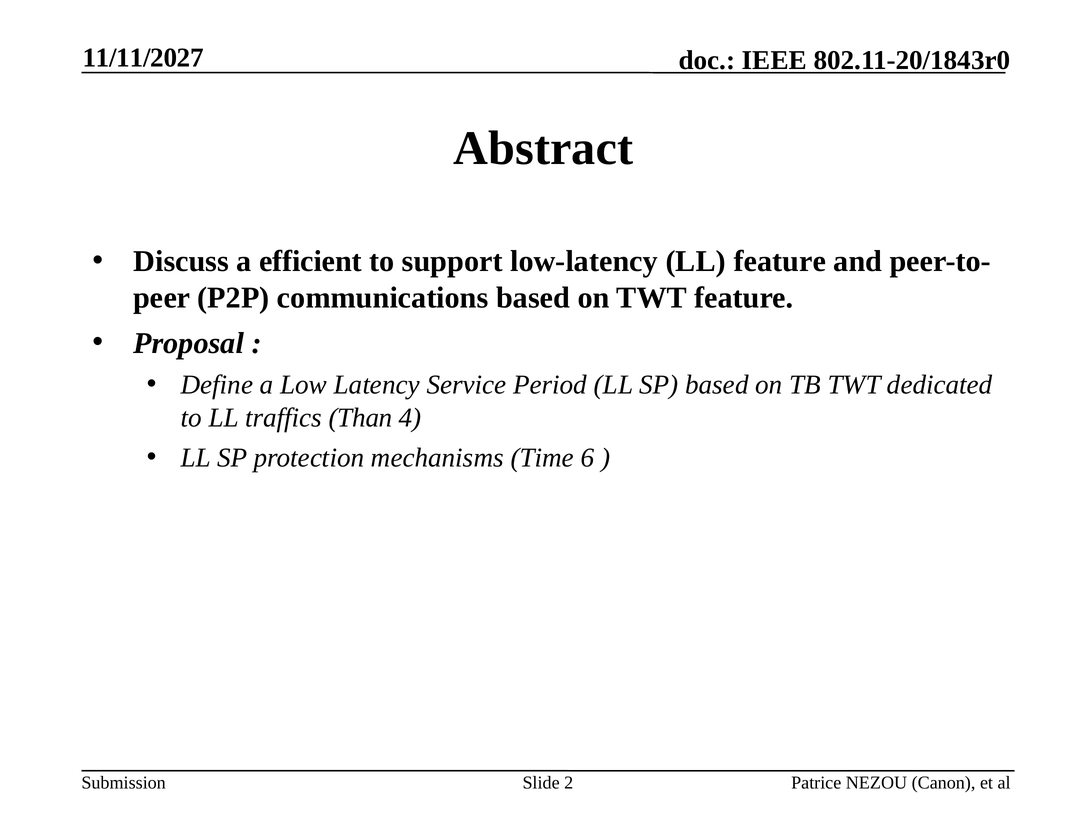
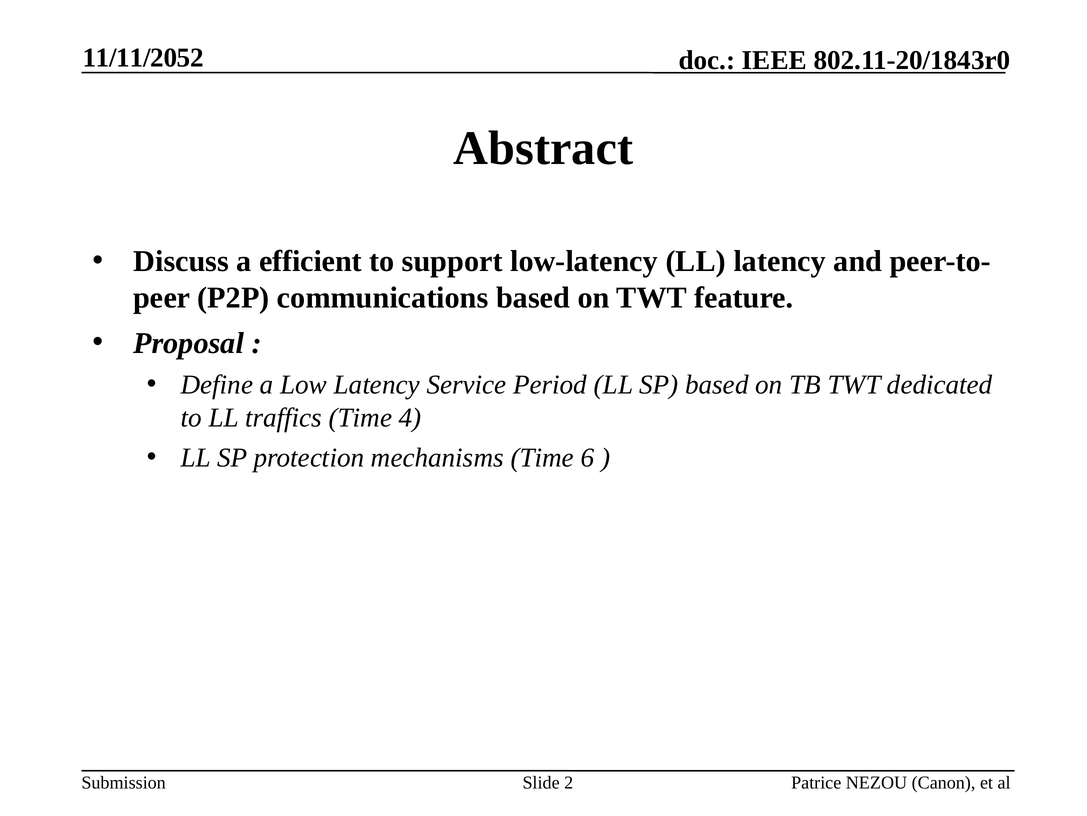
11/11/2027: 11/11/2027 -> 11/11/2052 (143, 58)
LL feature: feature -> latency (780, 261)
traffics Than: Than -> Time (360, 417)
